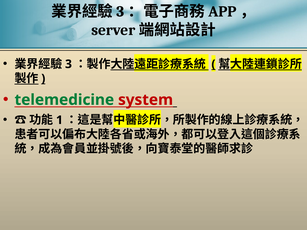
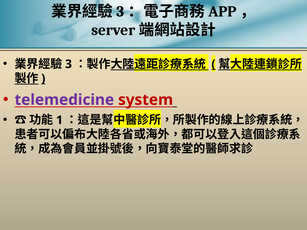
telemedicine colour: green -> purple (64, 100)
